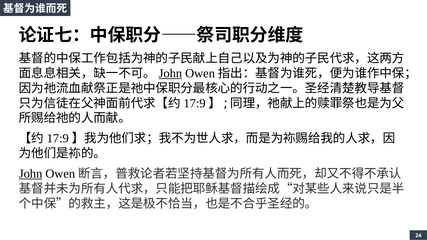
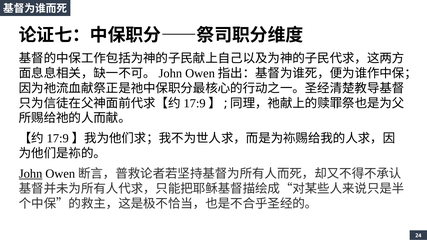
John underline: present -> none (170, 73)
